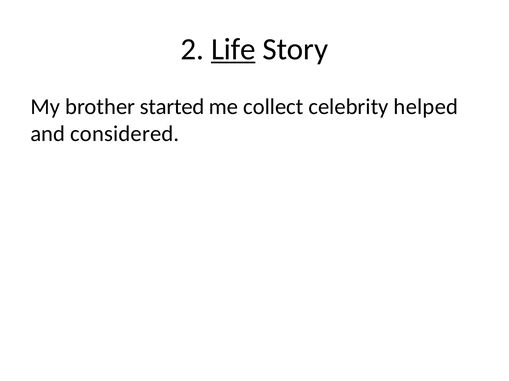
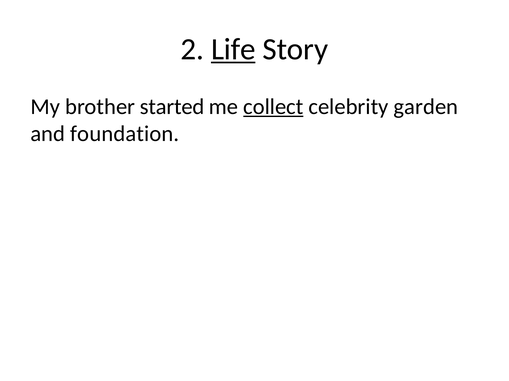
collect underline: none -> present (273, 107)
helped: helped -> garden (426, 107)
considered: considered -> foundation (125, 134)
